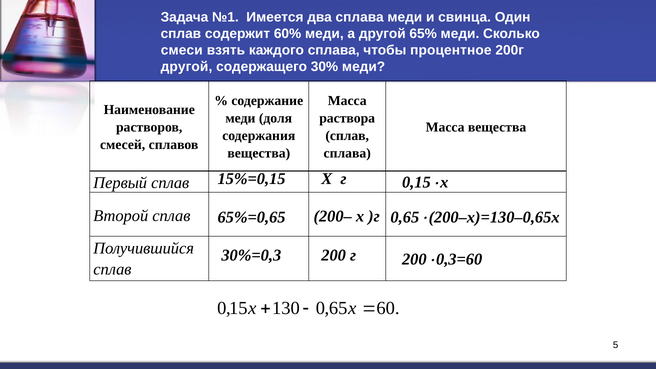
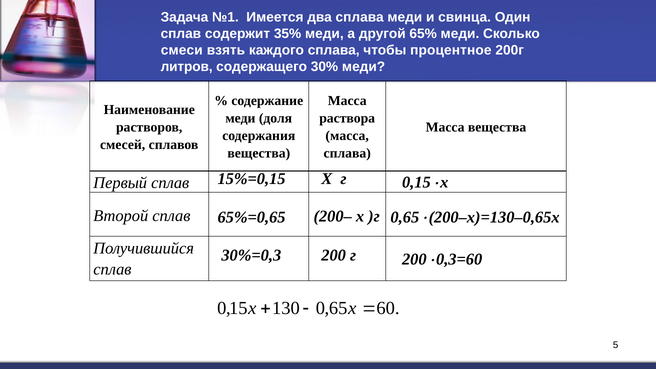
60%: 60% -> 35% (288, 34)
другой: другой -> литров (187, 67)
сплав: сплав -> масса (347, 136)
